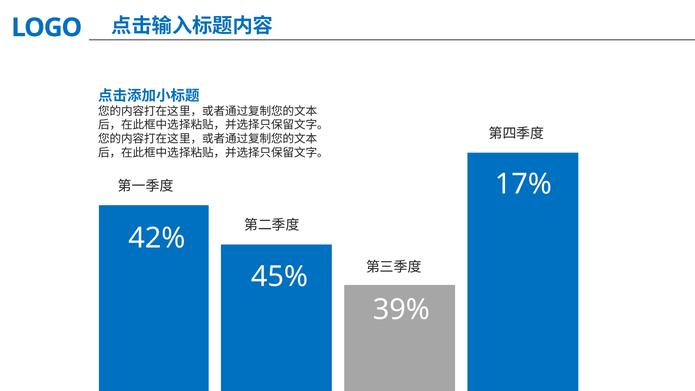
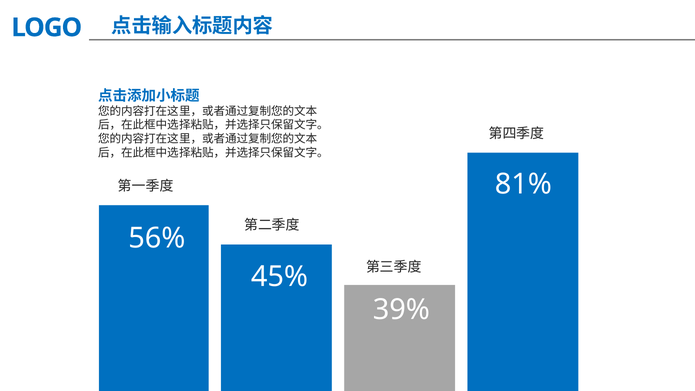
17%: 17% -> 81% (523, 184)
42%: 42% -> 56% (157, 238)
